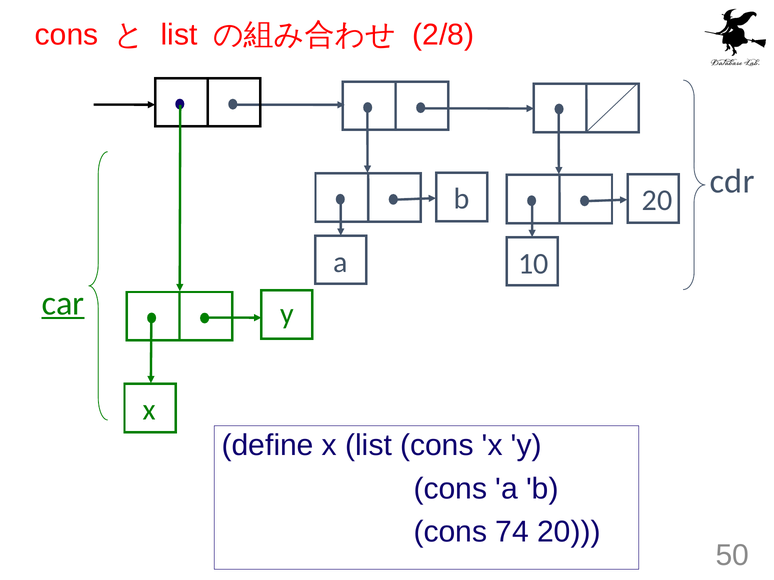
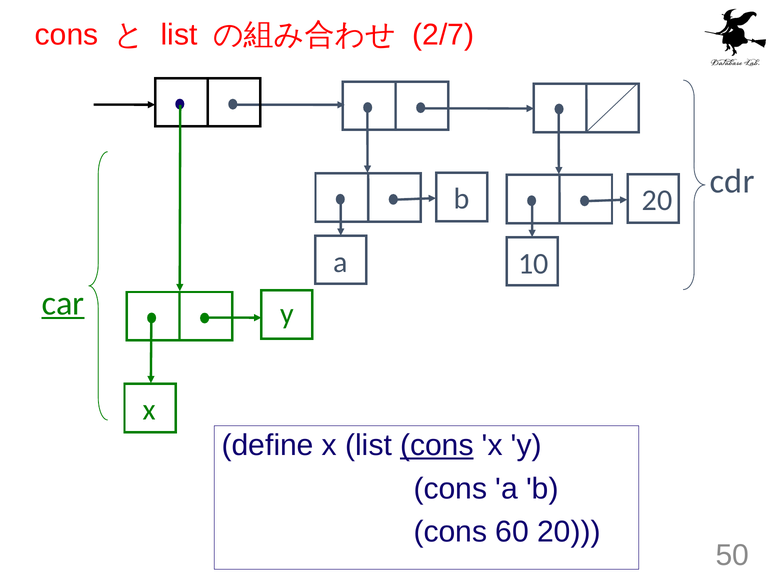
2/8: 2/8 -> 2/7 (443, 35)
cons underline: none -> present (437, 446)
74: 74 -> 60 (512, 532)
